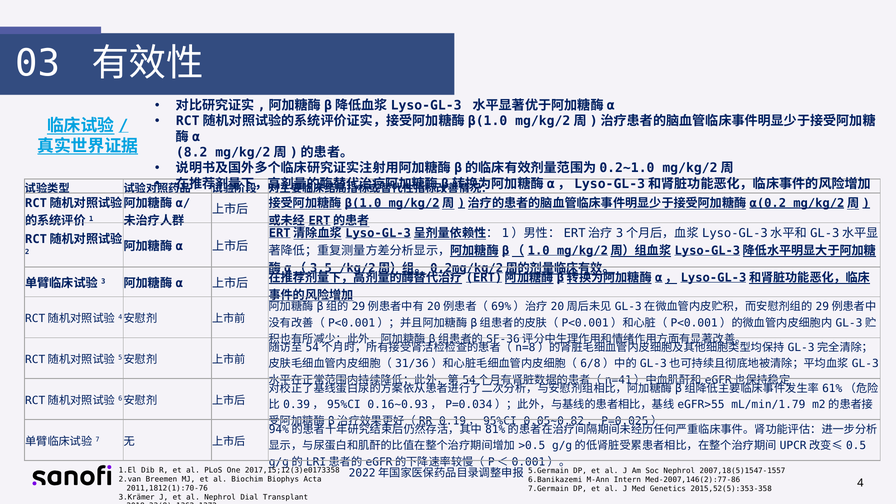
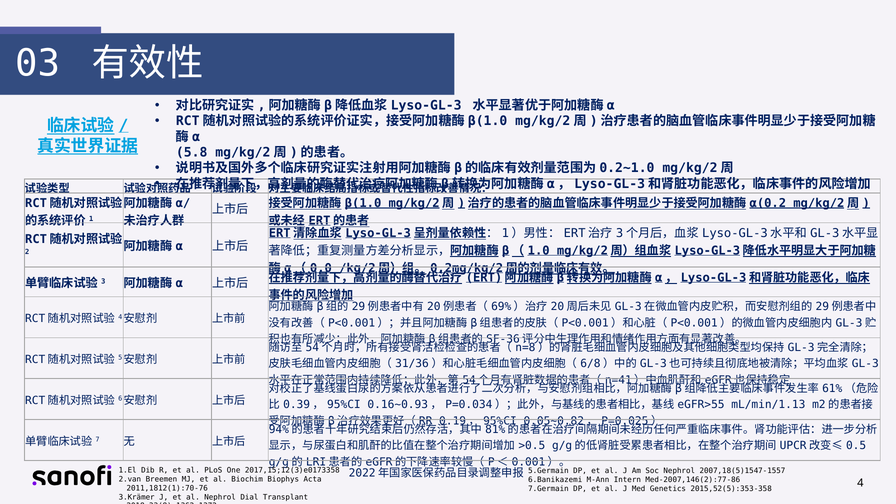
8.2: 8.2 -> 5.8 (192, 152)
3.5: 3.5 -> 0.0 (321, 268)
mL/min/1.79: mL/min/1.79 -> mL/min/1.13 (768, 405)
